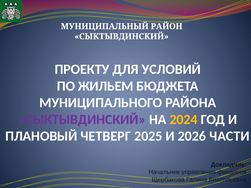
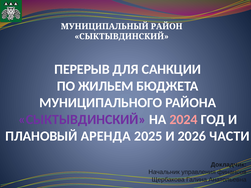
ПРОЕКТУ: ПРОЕКТУ -> ПЕРЕРЫВ (82, 69)
УСЛОВИЙ: УСЛОВИЙ -> САНКЦИИ (171, 69)
2024 colour: yellow -> pink (184, 120)
ЧЕТВЕРГ: ЧЕТВЕРГ -> АРЕНДА (106, 136)
